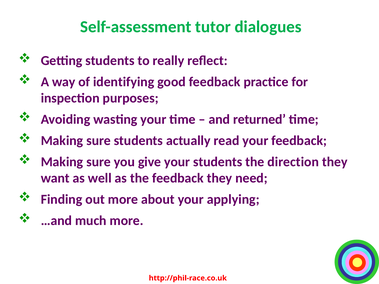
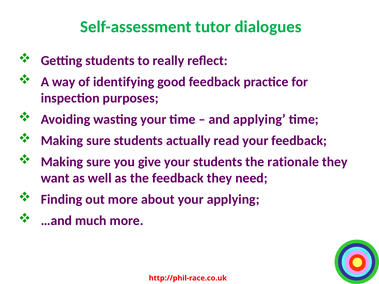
and returned: returned -> applying (259, 119)
direction: direction -> rationale (293, 162)
